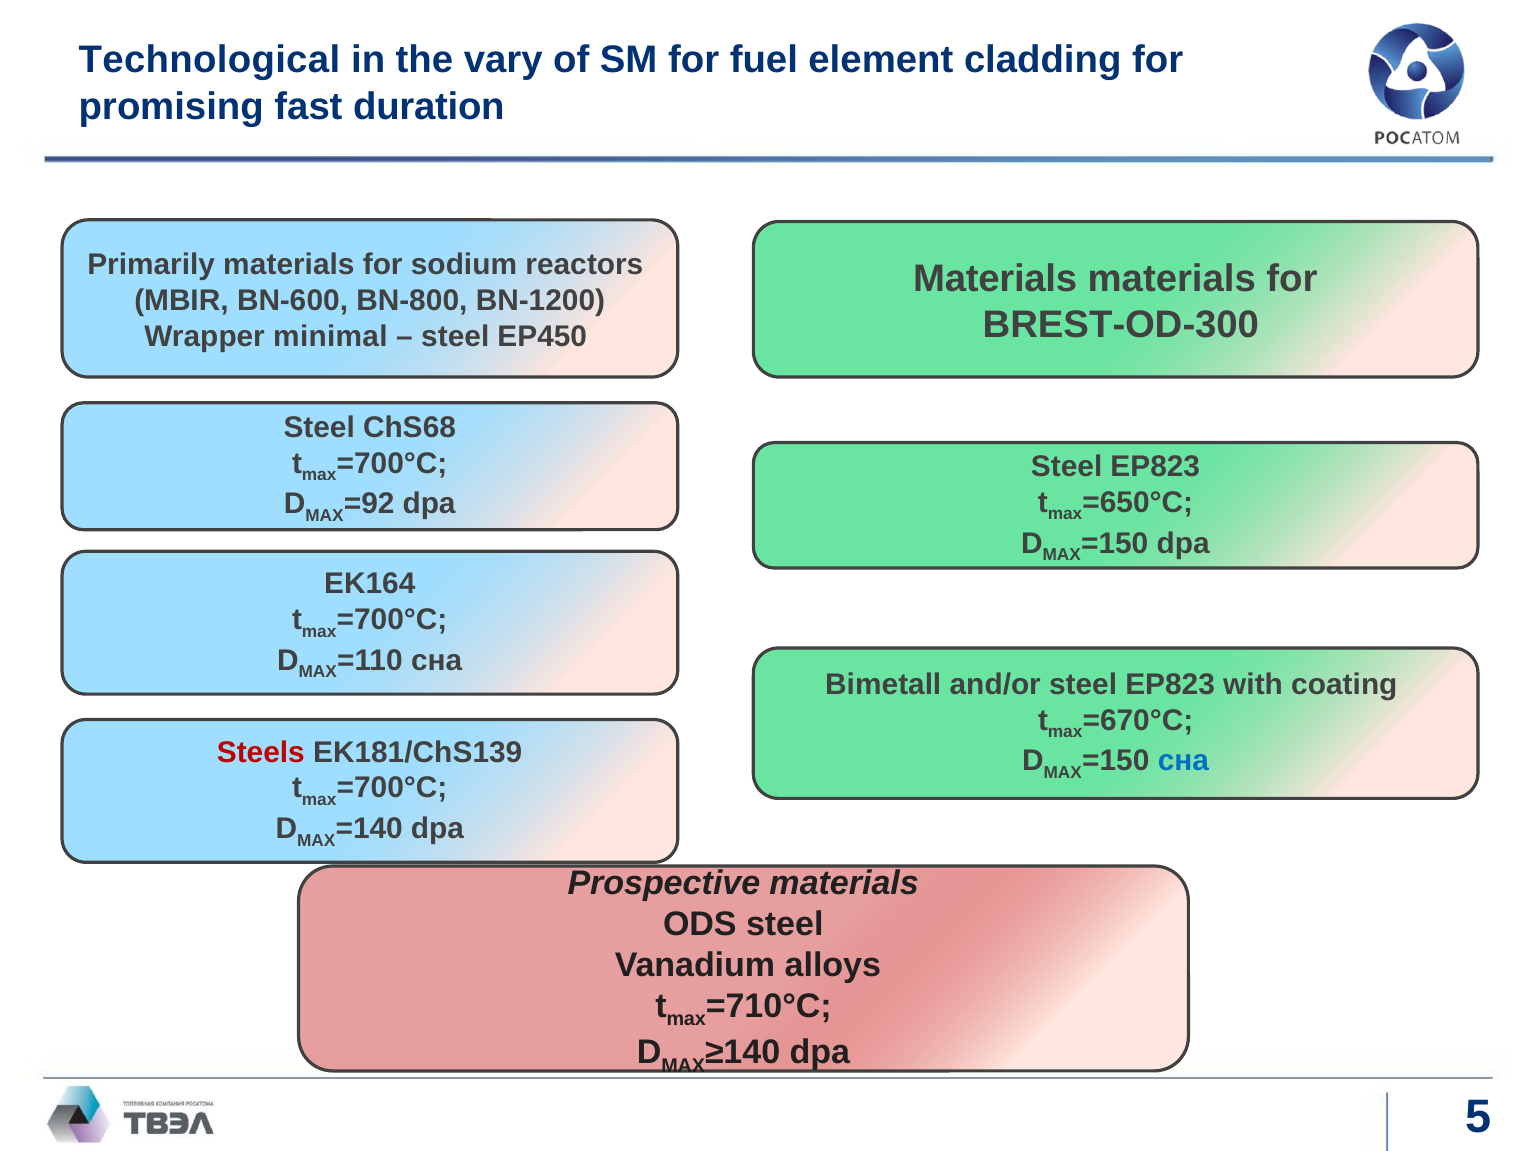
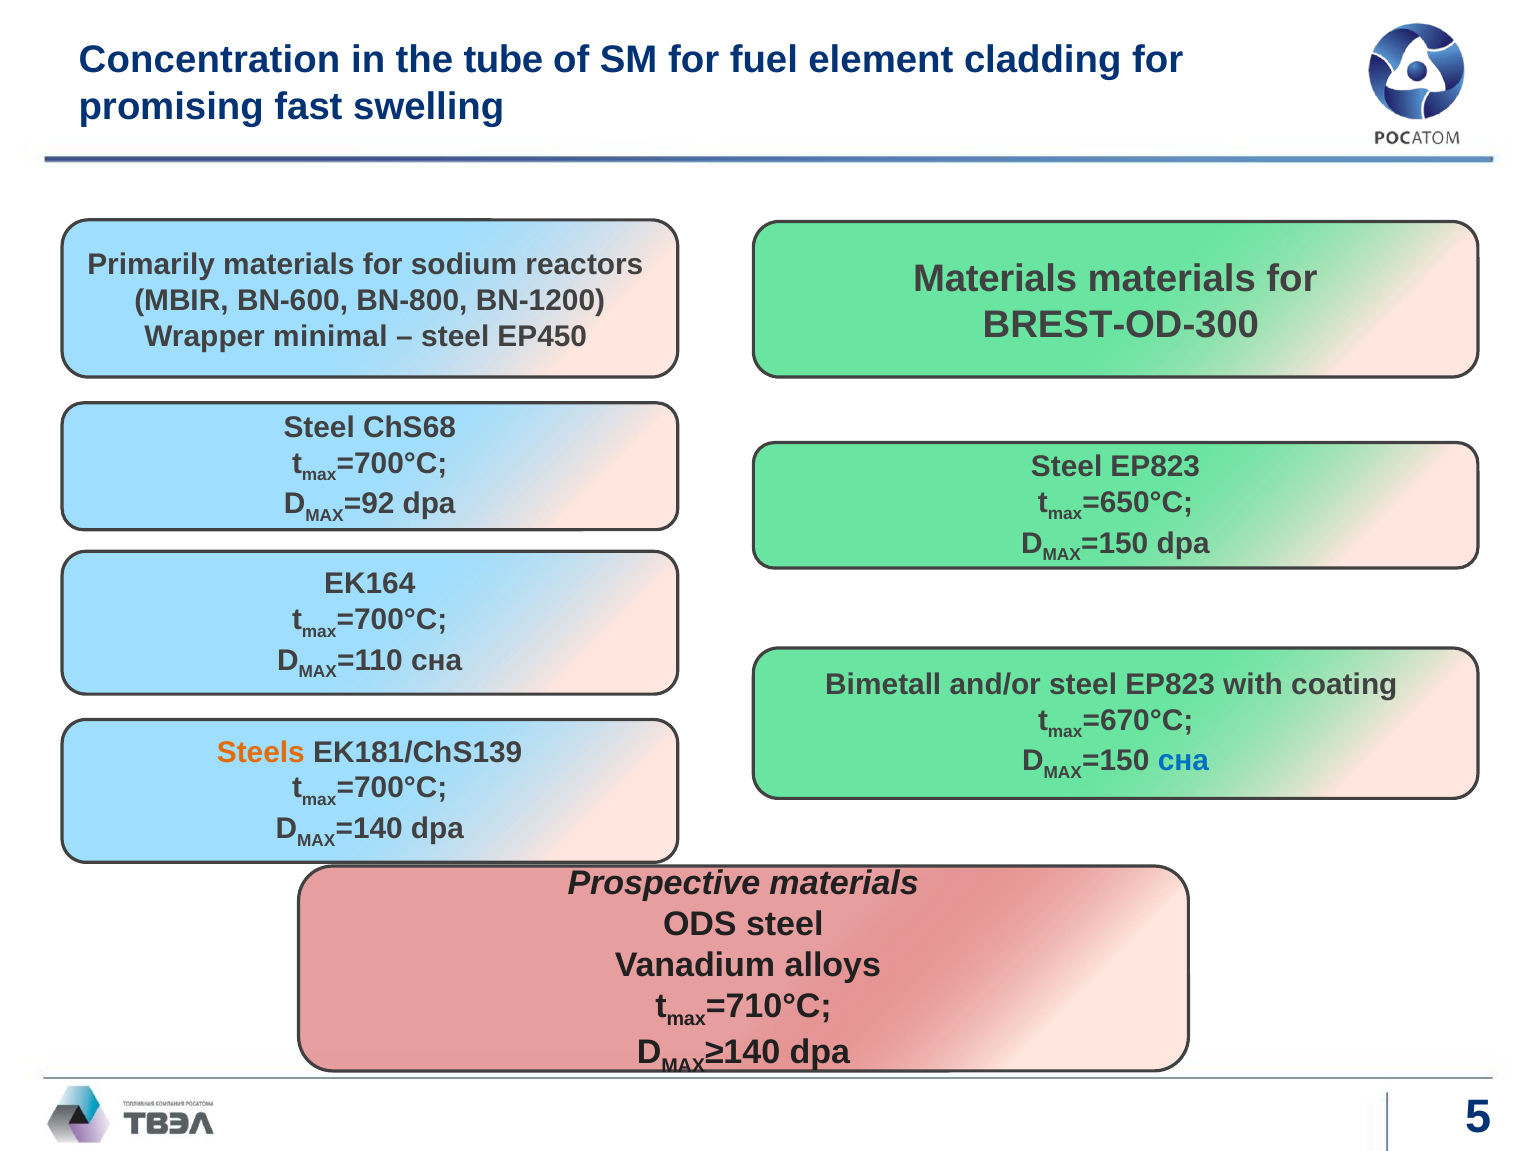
Technological: Technological -> Concentration (210, 60)
vary: vary -> tube (503, 60)
duration: duration -> swelling (429, 106)
Steels colour: red -> orange (261, 752)
